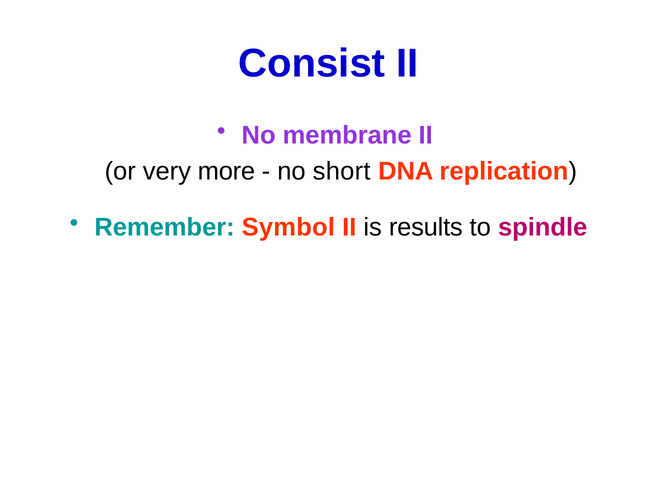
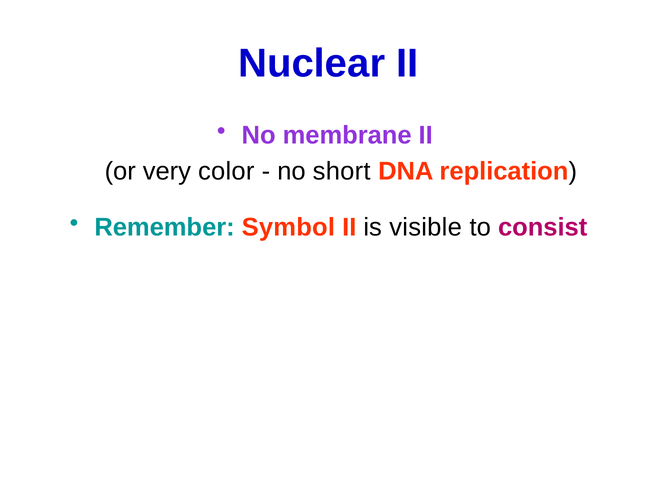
Consist: Consist -> Nuclear (312, 64)
more: more -> color (226, 171)
results: results -> visible (426, 227)
spindle: spindle -> consist (543, 227)
